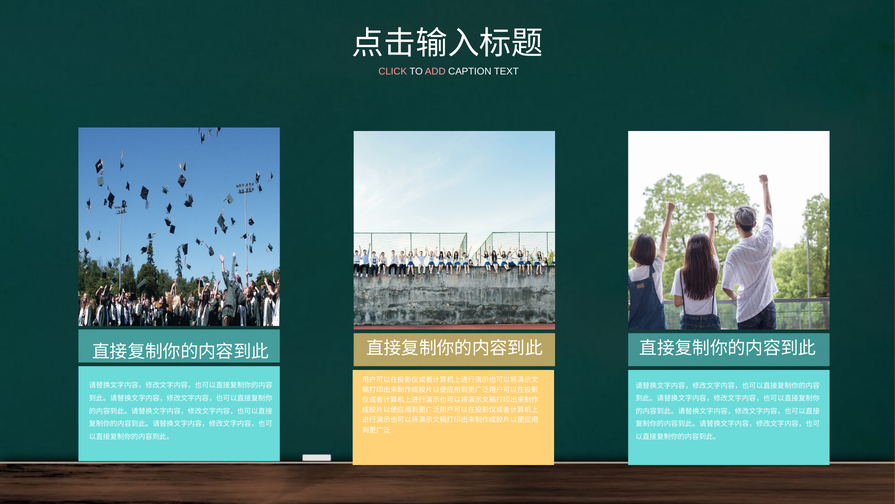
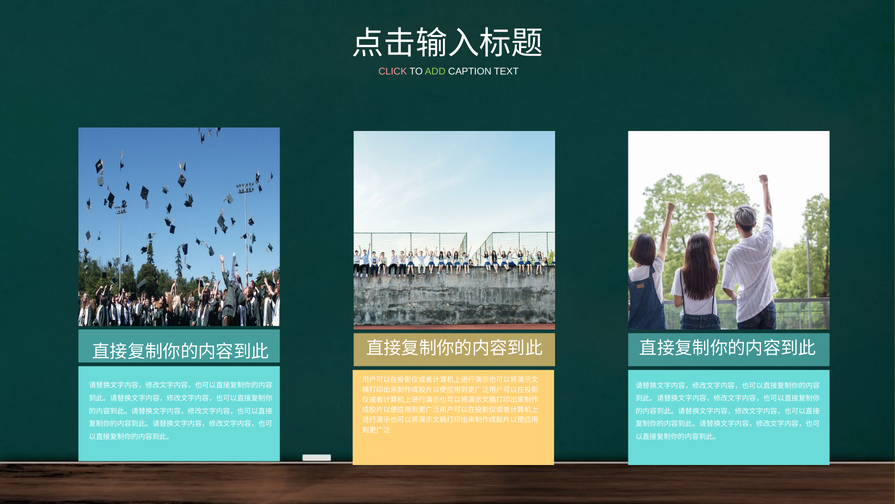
ADD colour: pink -> light green (435, 71)
